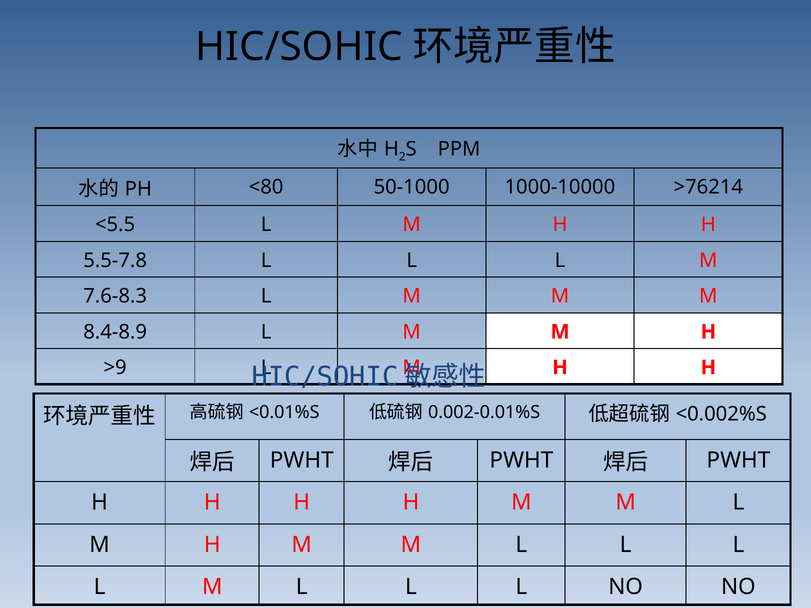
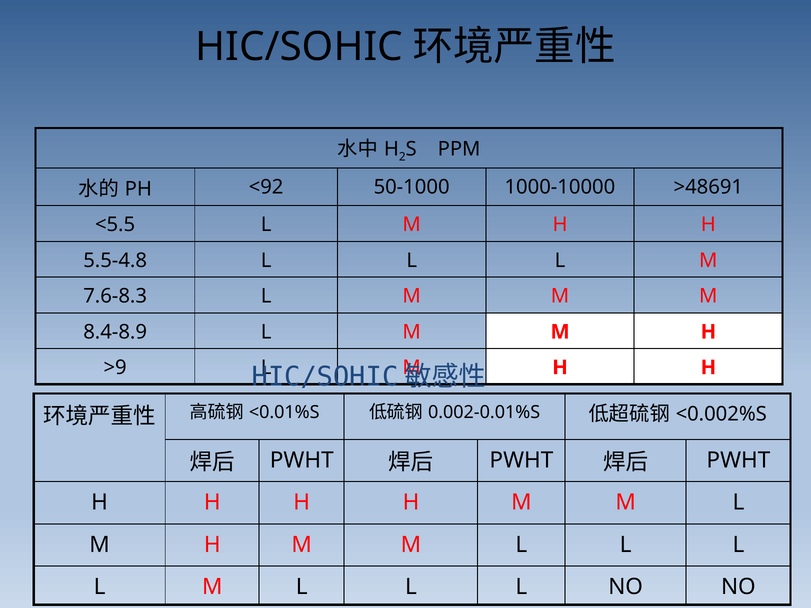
<80: <80 -> <92 (266, 187)
>76214: >76214 -> >48691 (708, 187)
5.5-7.8: 5.5-7.8 -> 5.5-4.8 (115, 260)
